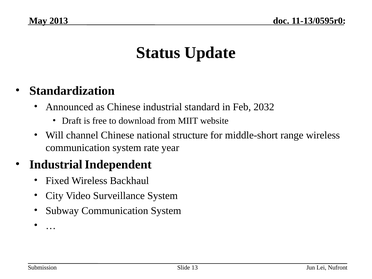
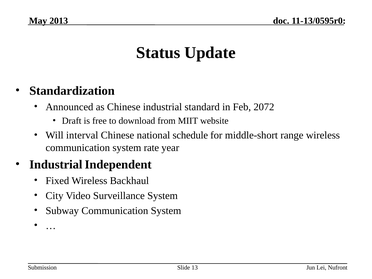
2032: 2032 -> 2072 (264, 107)
channel: channel -> interval (82, 135)
structure: structure -> schedule (190, 135)
